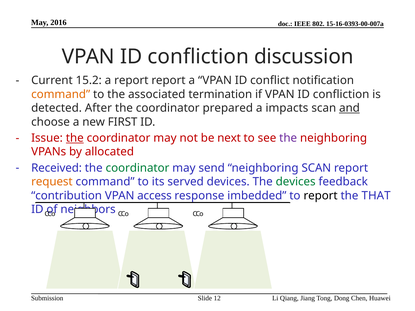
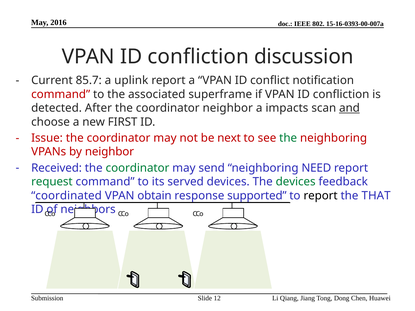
15.2: 15.2 -> 85.7 (89, 80)
a report: report -> uplink (131, 80)
command colour: orange -> red (61, 94)
termination: termination -> superframe (220, 94)
coordinator prepared: prepared -> neighbor (228, 108)
the underline: present -> none (75, 138)
the colour: purple -> green (288, 138)
by allocated: allocated -> neighbor (109, 152)
neighboring SCAN: SCAN -> NEED (316, 168)
request colour: orange -> green (52, 182)
contribution: contribution -> coordinated (67, 196)
access: access -> obtain (154, 196)
imbedded: imbedded -> supported (257, 196)
